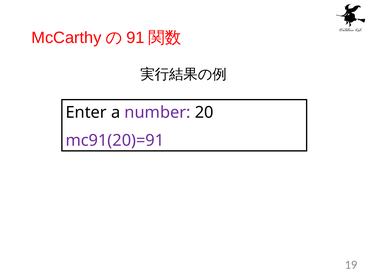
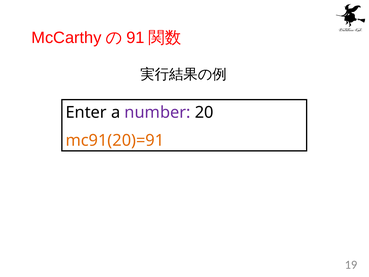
mc91(20)=91 colour: purple -> orange (115, 140)
